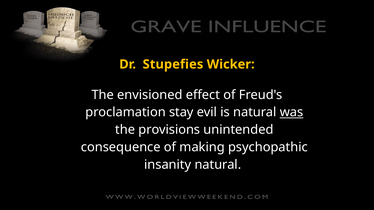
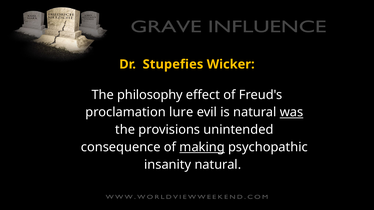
envisioned: envisioned -> philosophy (150, 95)
stay: stay -> lure (181, 112)
making underline: none -> present (202, 147)
